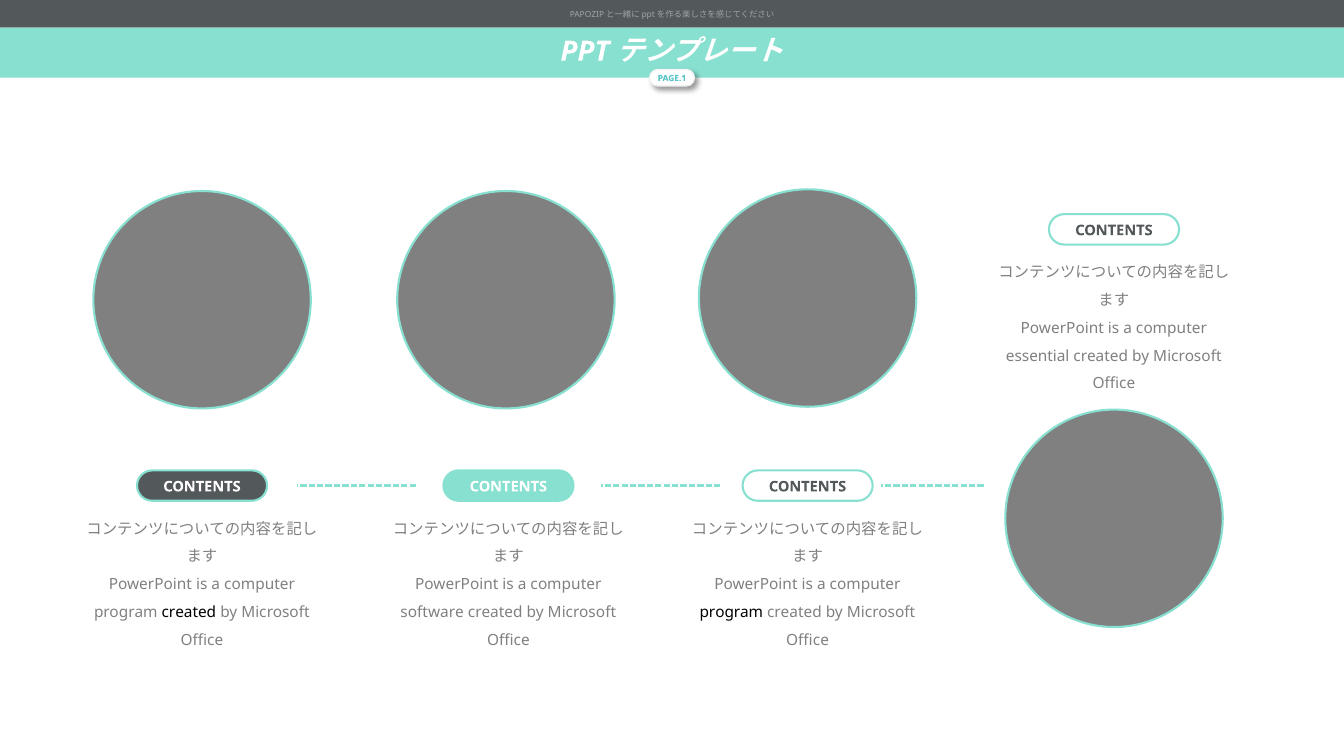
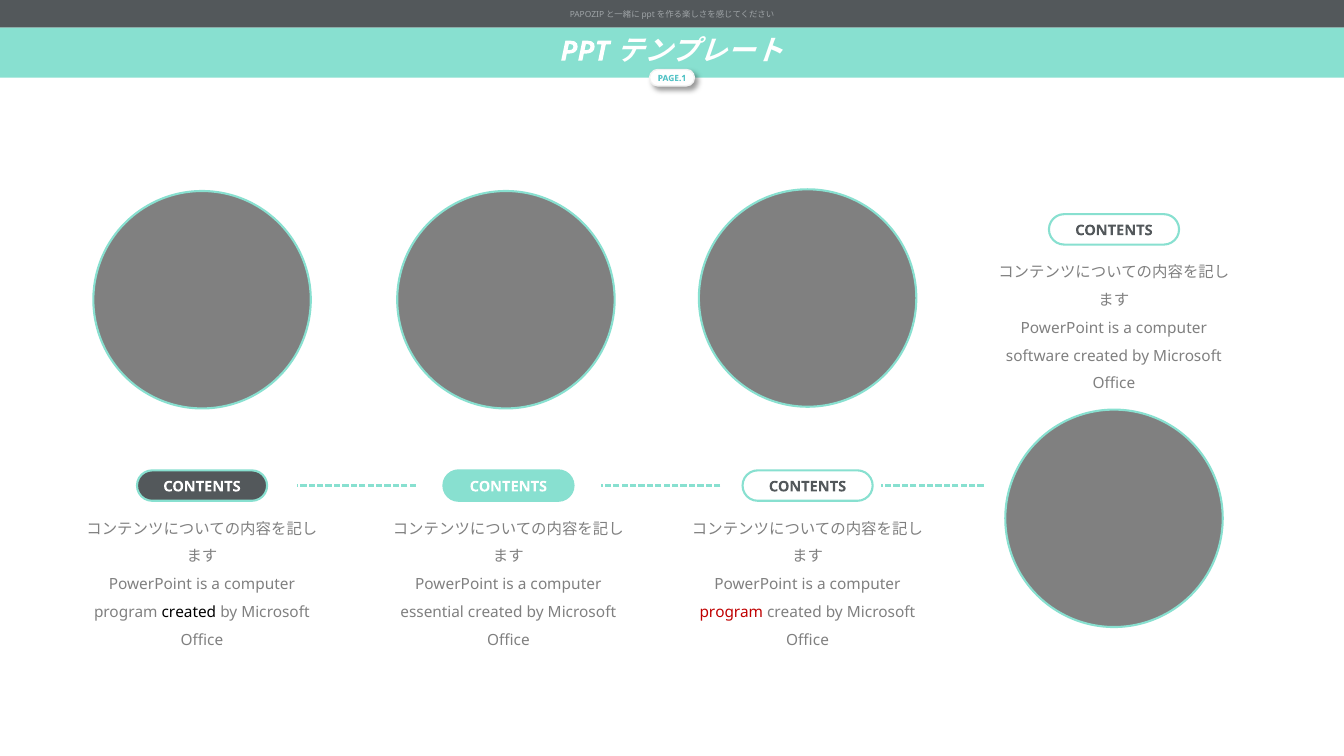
essential: essential -> software (1038, 356)
software: software -> essential (432, 612)
program colour: black -> red (731, 612)
